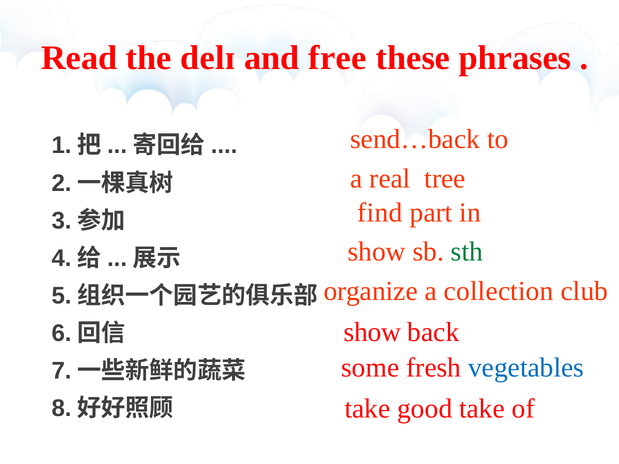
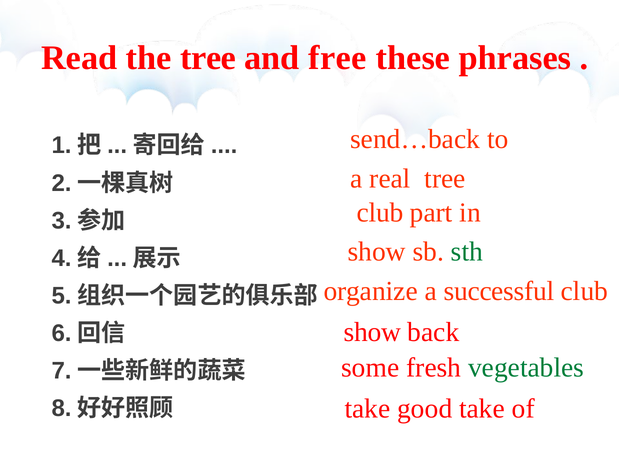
the delɪ: delɪ -> tree (208, 58)
find: find -> club (380, 213)
collection: collection -> successful (499, 291)
vegetables colour: blue -> green (526, 368)
